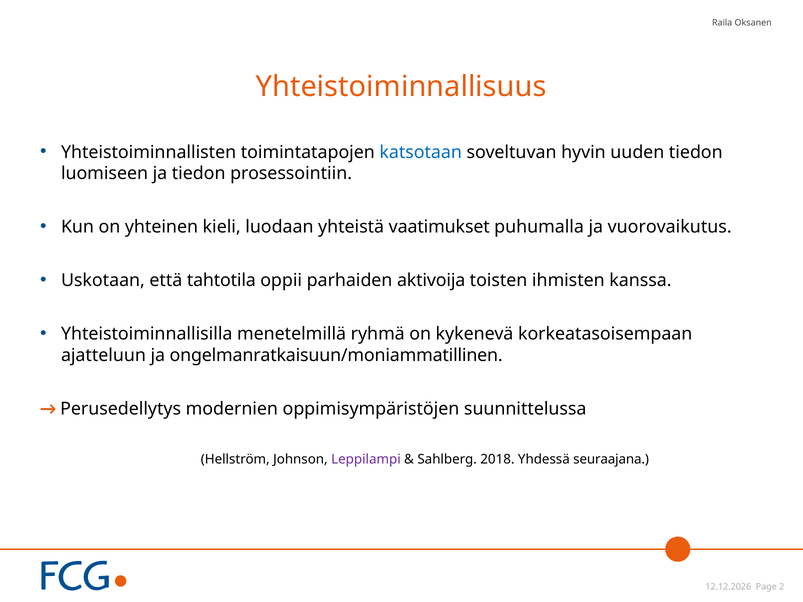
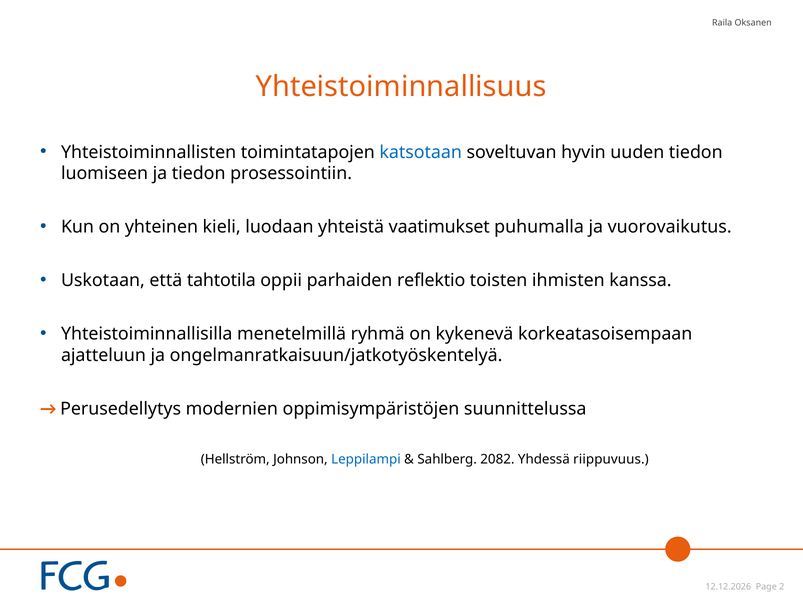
aktivoija: aktivoija -> reflektio (431, 281)
ongelmanratkaisuun/moniammatillinen: ongelmanratkaisuun/moniammatillinen -> ongelmanratkaisuun/jatkotyöskentelyä (336, 355)
Leppilampi colour: purple -> blue (366, 459)
2018: 2018 -> 2082 (497, 459)
seuraajana: seuraajana -> riippuvuus (611, 459)
